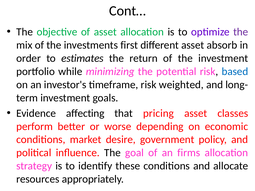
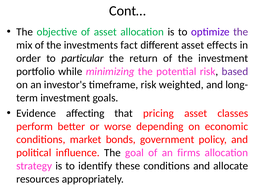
first: first -> fact (129, 45)
absorb: absorb -> effects (222, 45)
estimates: estimates -> particular (82, 58)
based colour: blue -> purple (235, 72)
desire: desire -> bonds (121, 140)
